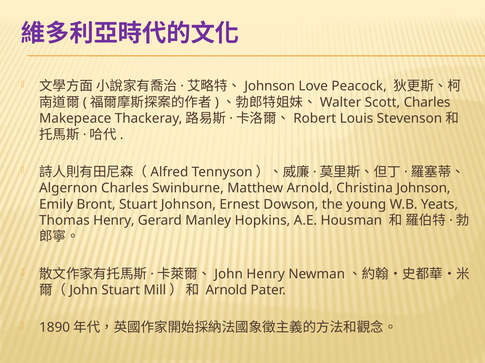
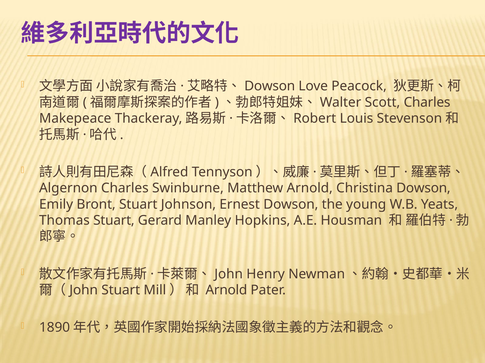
Johnson: Johnson -> Dowson (270, 86)
Christina Johnson: Johnson -> Dowson (423, 189)
Thomas Henry: Henry -> Stuart (114, 221)
